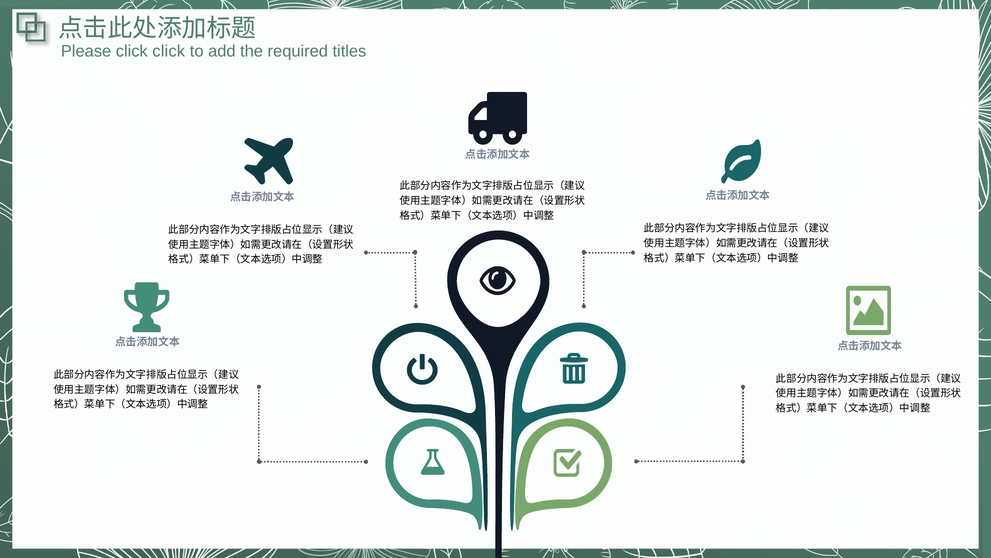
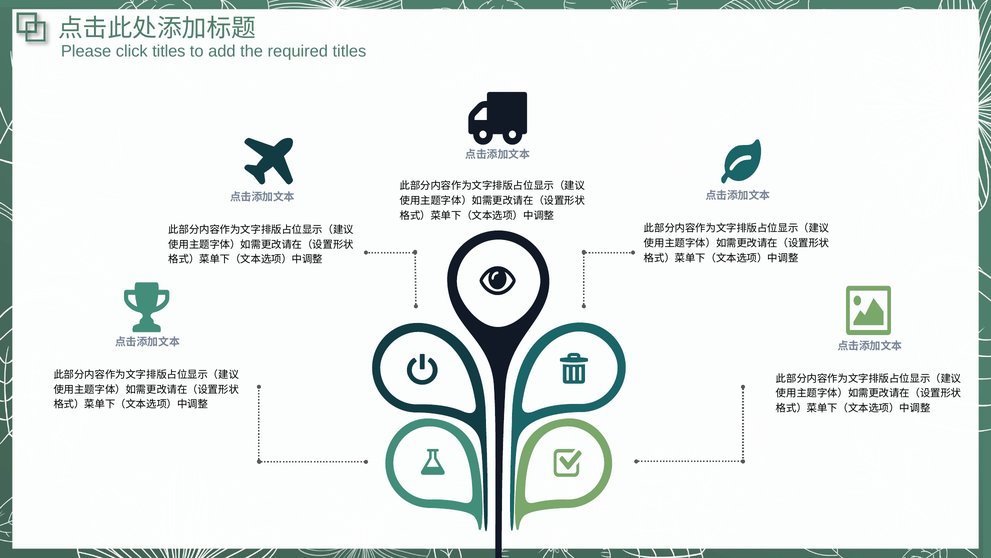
click click: click -> titles (169, 51)
